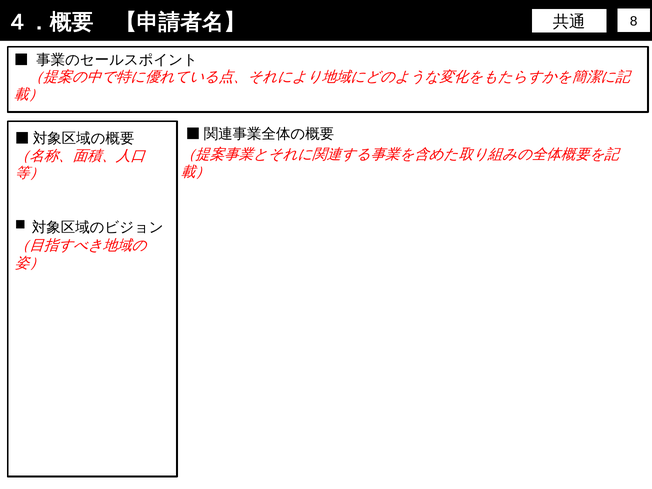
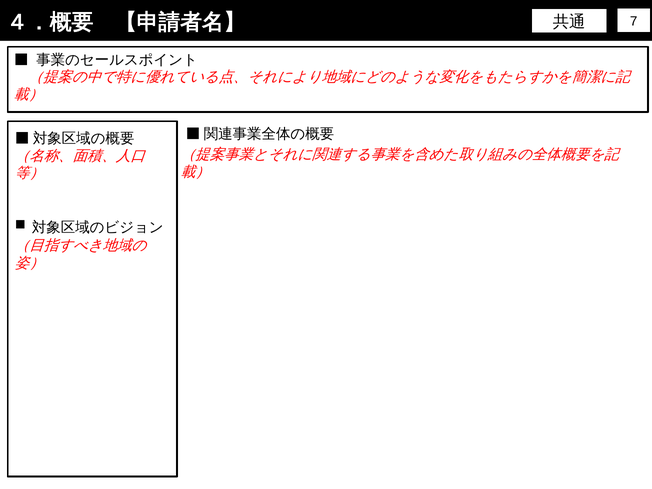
8: 8 -> 7 (634, 21)
